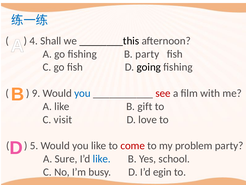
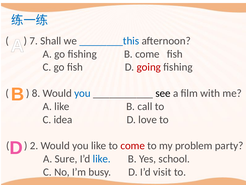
4: 4 -> 7 (34, 41)
________this colour: black -> blue (109, 41)
B party: party -> come (147, 54)
going colour: black -> red (149, 67)
9: 9 -> 8 (36, 93)
see colour: red -> black (163, 93)
gift: gift -> call (145, 106)
visit: visit -> idea (63, 119)
5: 5 -> 2 (34, 145)
egin: egin -> visit (162, 172)
